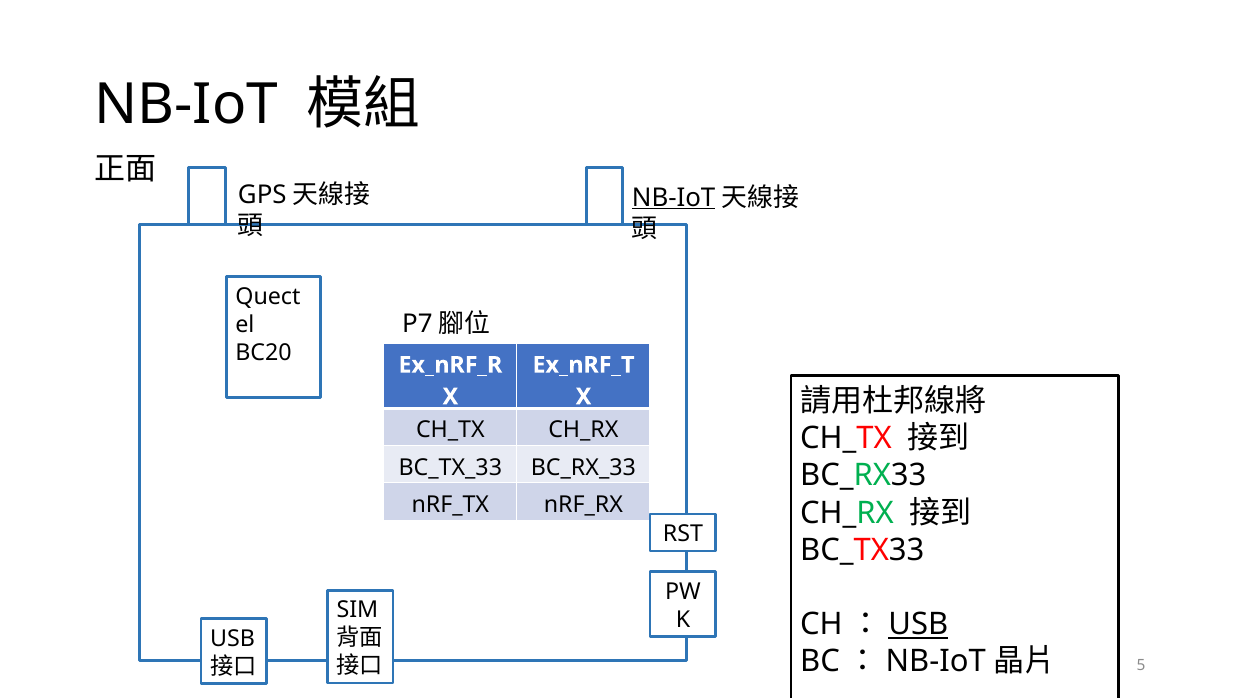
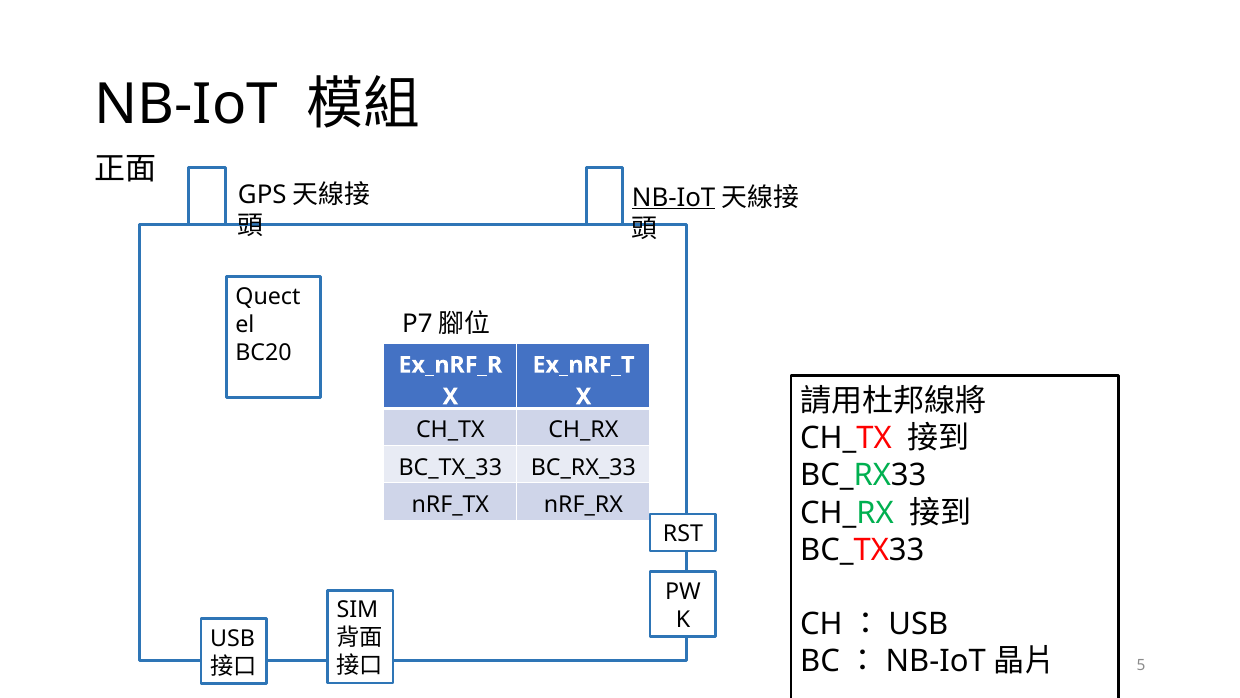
USB underline: present -> none (918, 624)
